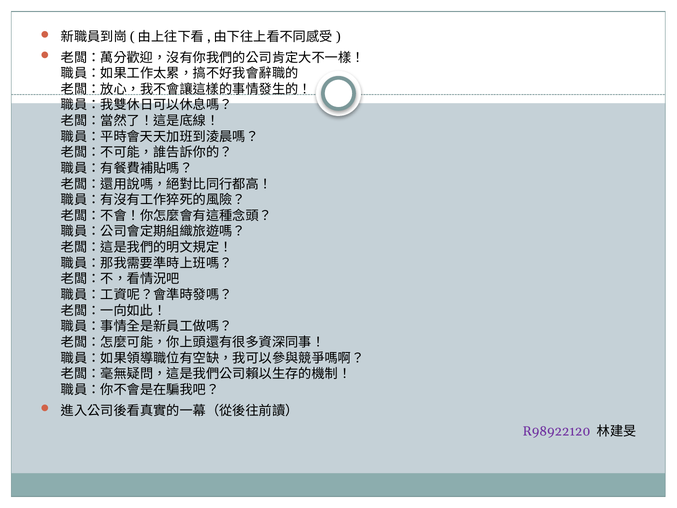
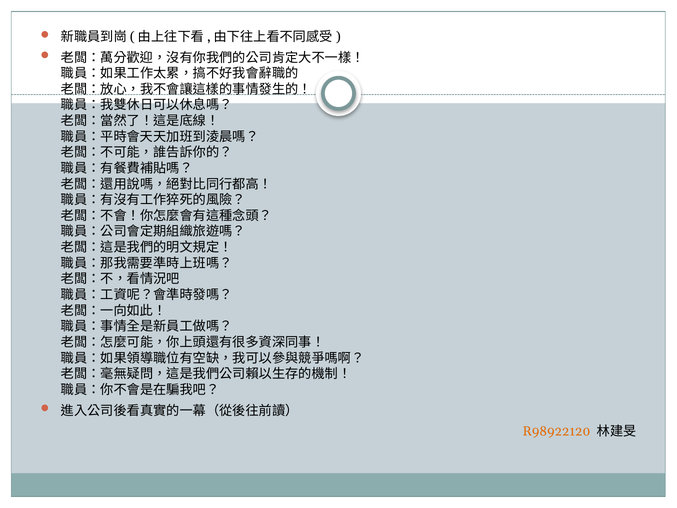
R98922120 colour: purple -> orange (557, 431)
